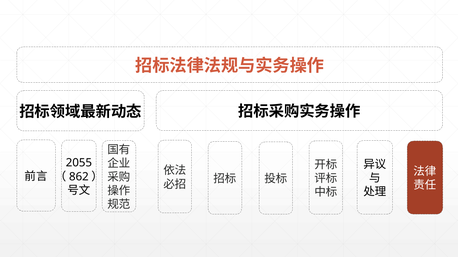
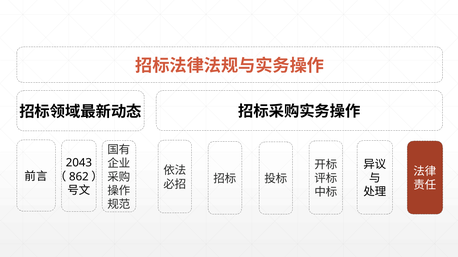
2055: 2055 -> 2043 (79, 163)
